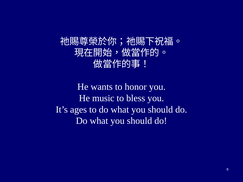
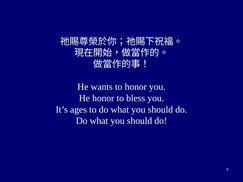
He music: music -> honor (103, 98)
